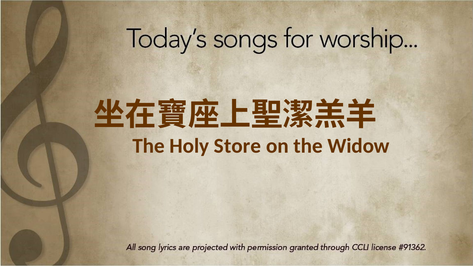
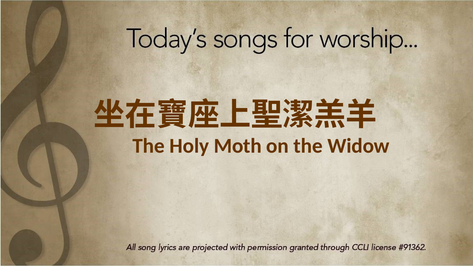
Store: Store -> Moth (238, 146)
